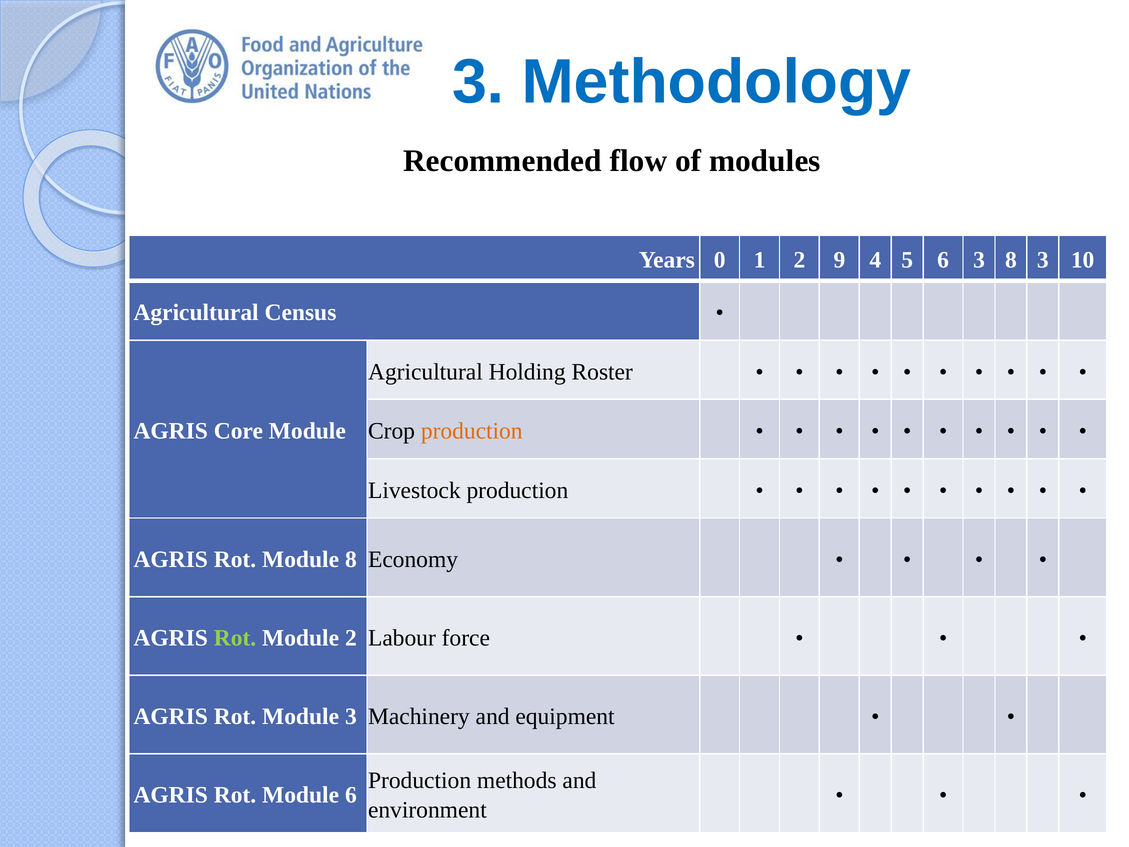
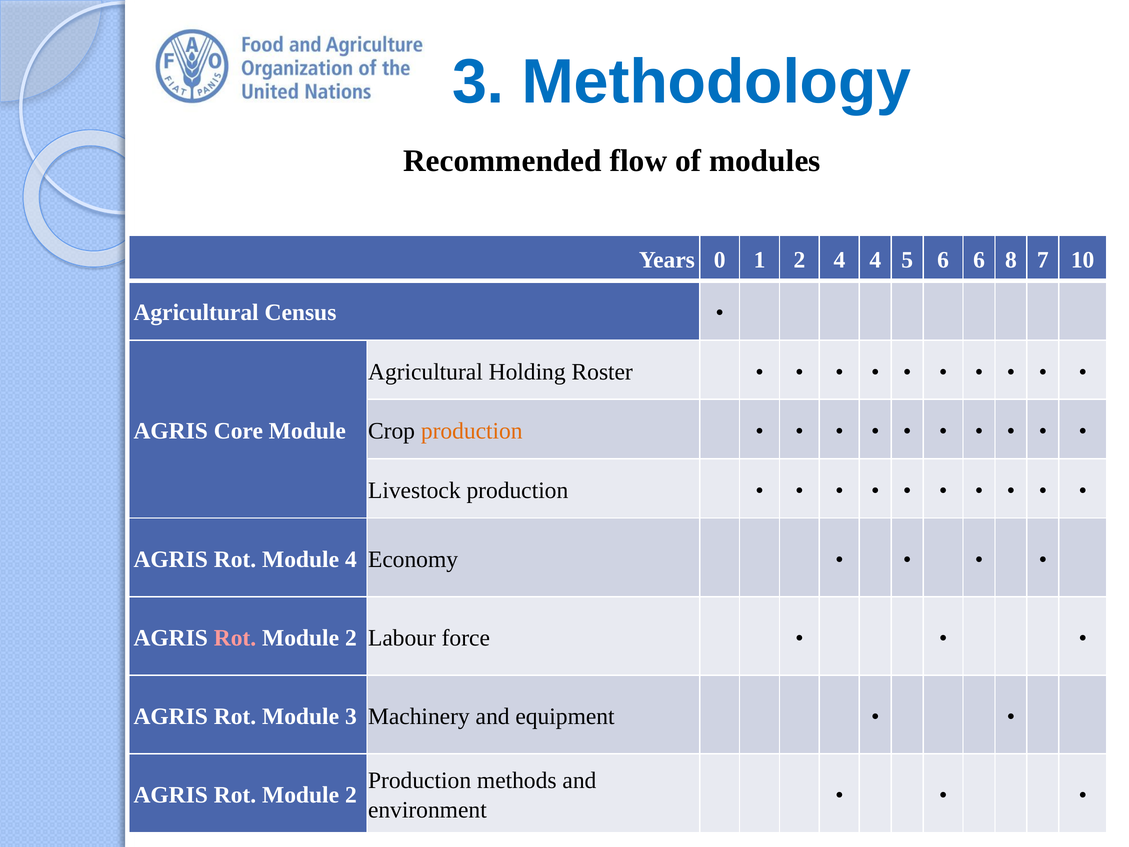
2 9: 9 -> 4 (839, 260)
6 3: 3 -> 6 (979, 260)
8 3: 3 -> 7 (1043, 260)
Module 8: 8 -> 4 (351, 559)
Rot colour: light green -> pink (235, 638)
6: 6 -> 2 (351, 795)
